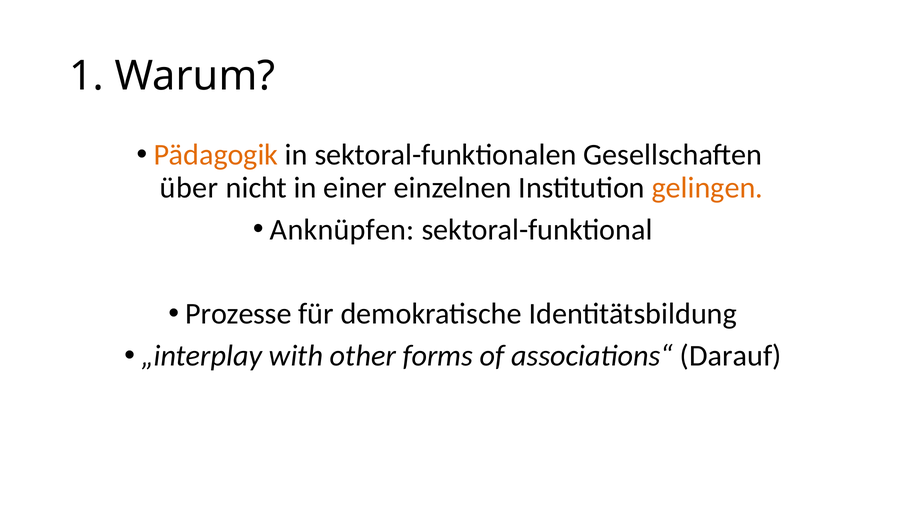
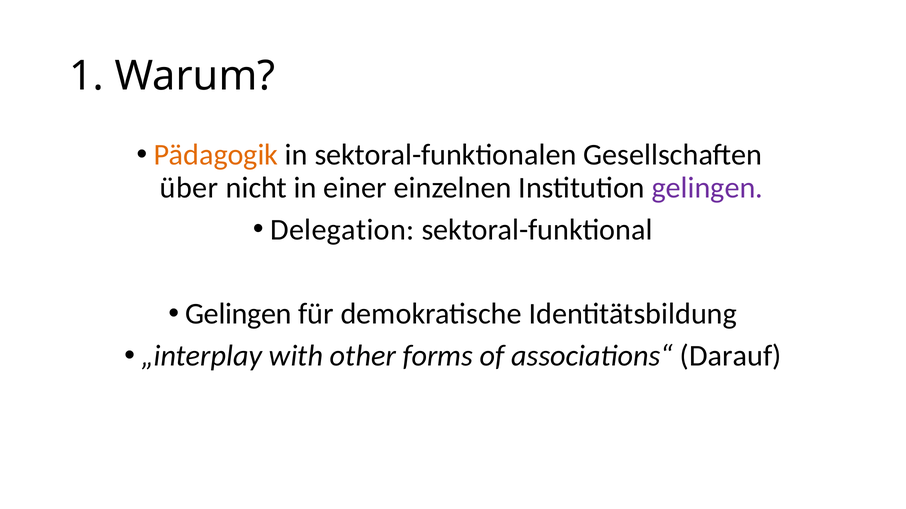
gelingen colour: orange -> purple (707, 188)
Anknüpfen: Anknüpfen -> Delegation (342, 230)
Prozesse: Prozesse -> Gelingen (239, 314)
